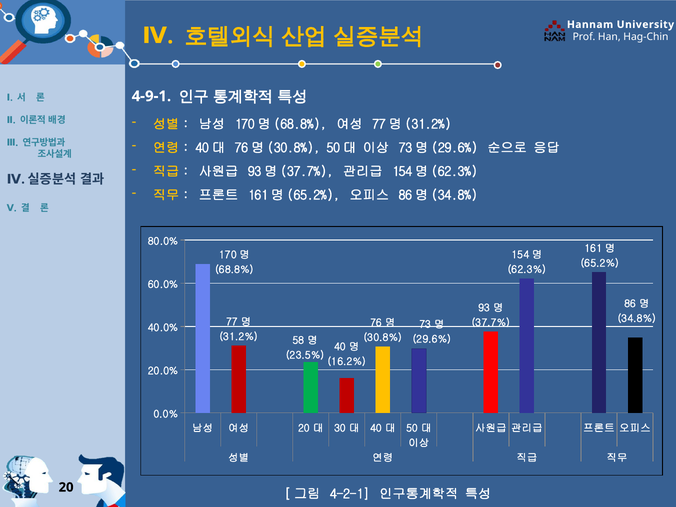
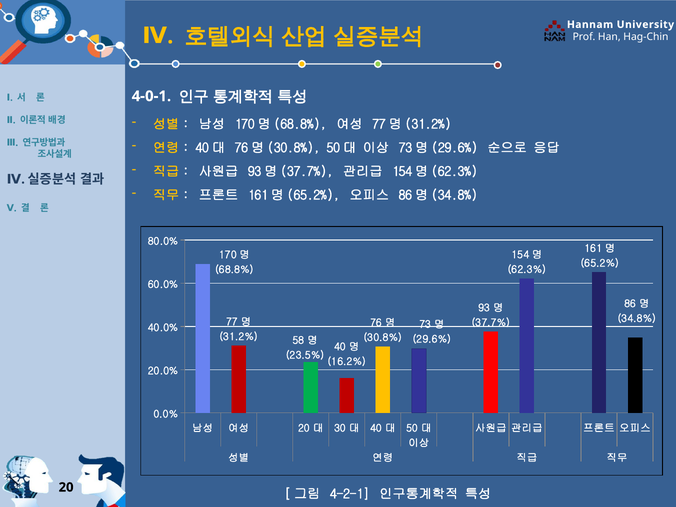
4-9-1: 4-9-1 -> 4-0-1 (151, 96)
